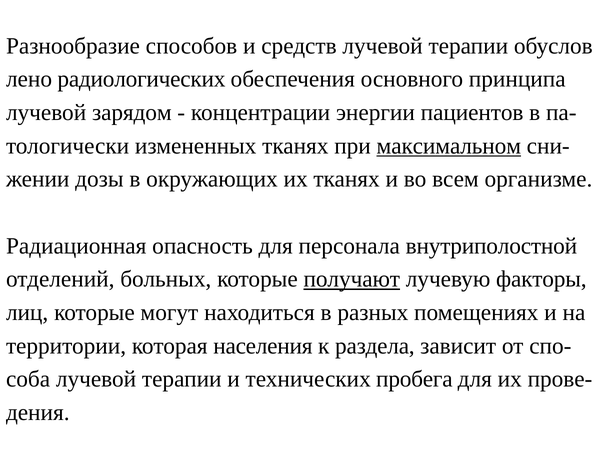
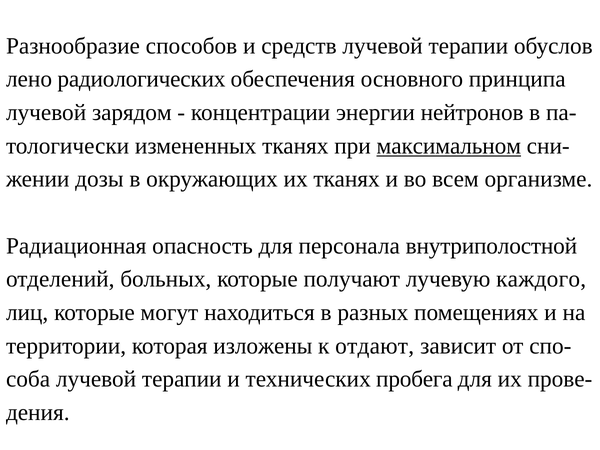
пациентов: пациентов -> нейтронов (472, 113)
получают underline: present -> none (352, 279)
факторы: факторы -> каждого (541, 279)
населения: населения -> изложены (263, 346)
раздела: раздела -> отдают (375, 346)
